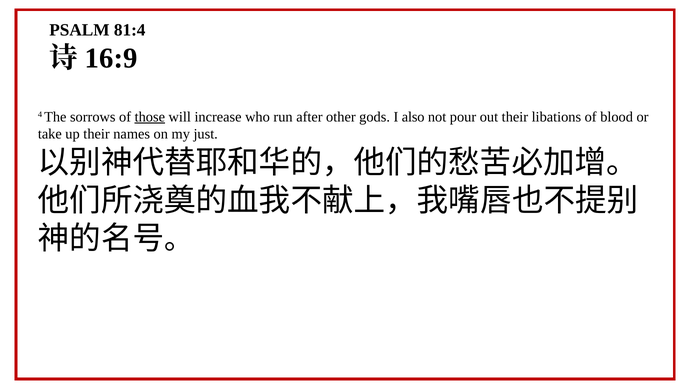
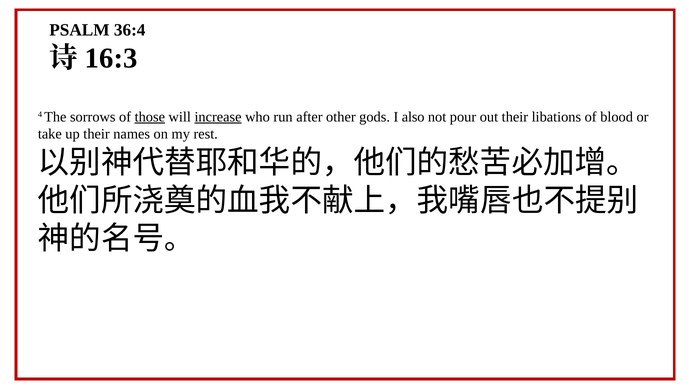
81:4: 81:4 -> 36:4 (130, 30)
16:9: 16:9 -> 16:3 (111, 58)
increase underline: none -> present (218, 117)
just: just -> rest (206, 134)
